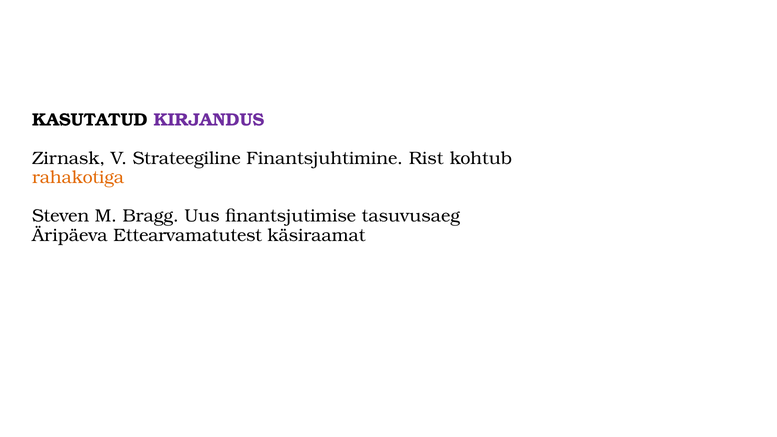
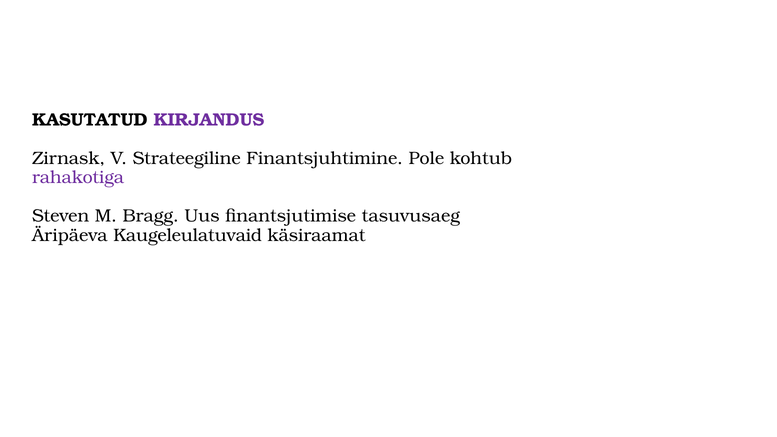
Rist: Rist -> Pole (426, 158)
rahakotiga colour: orange -> purple (78, 178)
Ettearvamatutest: Ettearvamatutest -> Kaugeleulatuvaid (188, 235)
